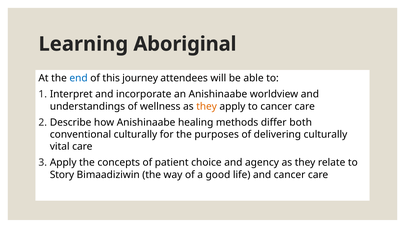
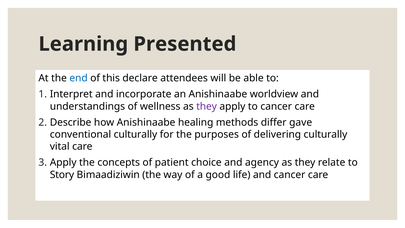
Aboriginal: Aboriginal -> Presented (185, 44)
journey: journey -> declare (140, 78)
they colour: orange -> purple (207, 106)
both: both -> gave (301, 122)
